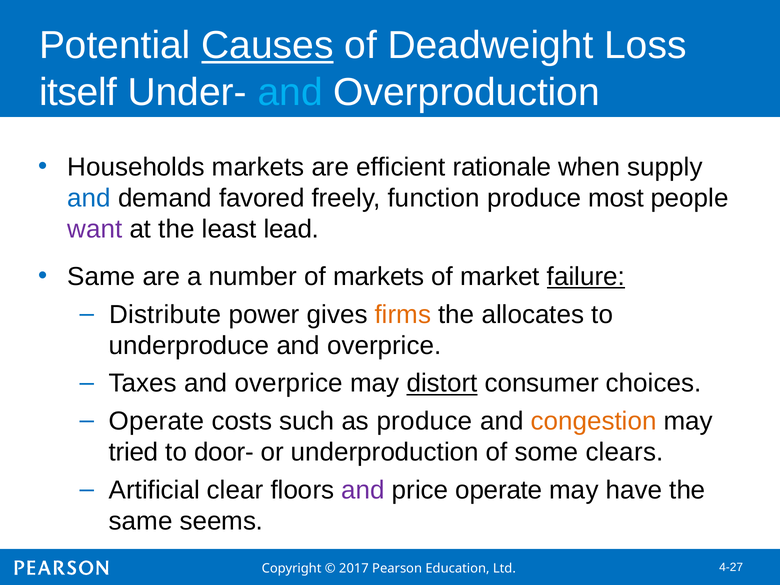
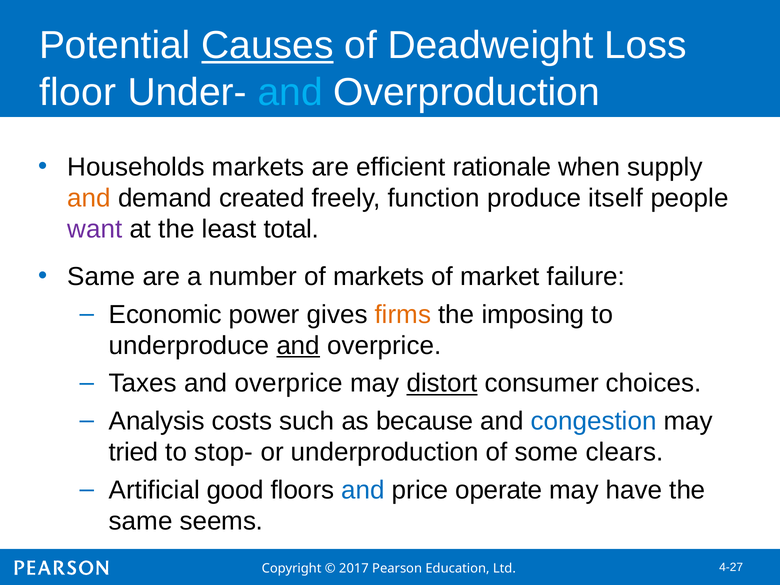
itself: itself -> floor (78, 92)
and colour: blue -> orange (89, 198)
favored: favored -> created (262, 198)
most: most -> itself (616, 198)
lead: lead -> total (291, 229)
failure underline: present -> none (586, 277)
Distribute: Distribute -> Economic (165, 314)
allocates: allocates -> imposing (533, 314)
and underline: none -> present (298, 346)
Operate: Operate -> Analysis (157, 421)
as produce: produce -> because (425, 421)
congestion colour: orange -> blue (594, 421)
door-: door- -> stop- (224, 452)
clear: clear -> good (235, 490)
and colour: purple -> blue (363, 490)
